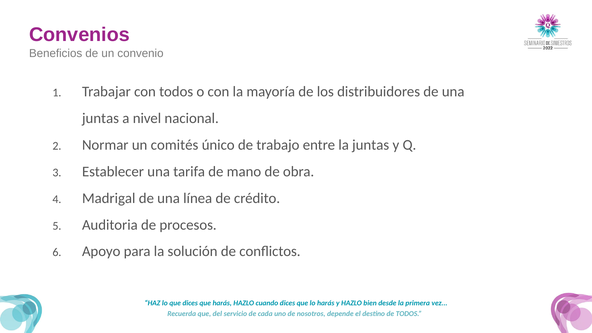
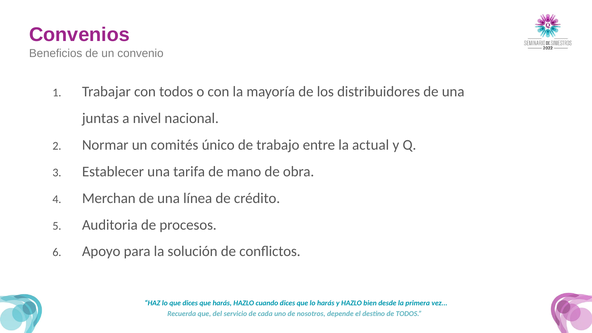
la juntas: juntas -> actual (371, 145)
Madrigal: Madrigal -> Merchan (109, 198)
